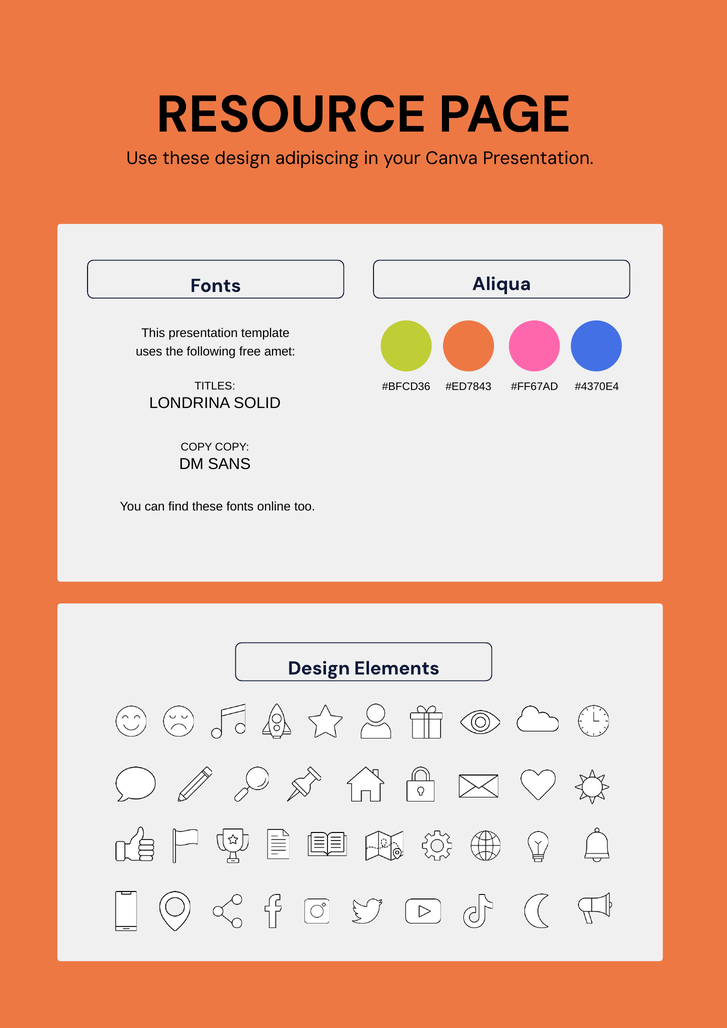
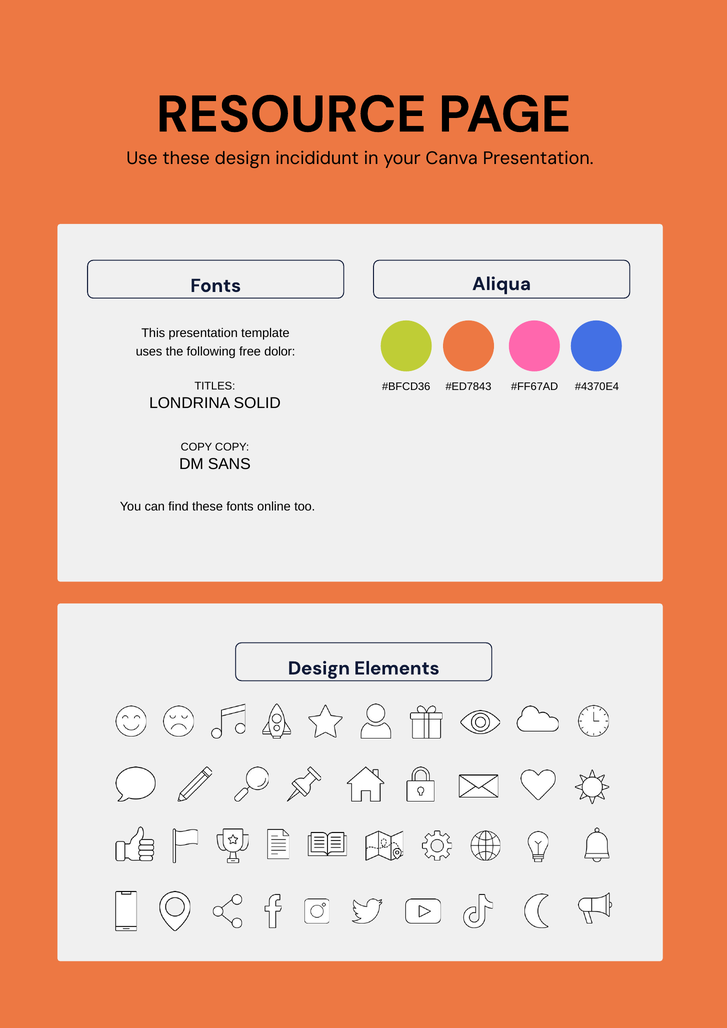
adipiscing: adipiscing -> incididunt (317, 159)
amet: amet -> dolor (280, 352)
